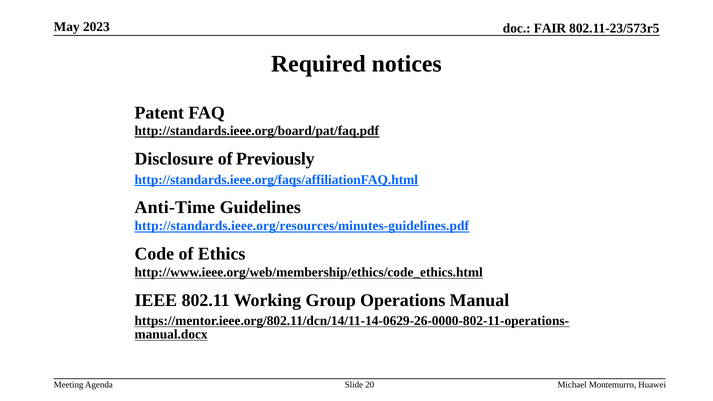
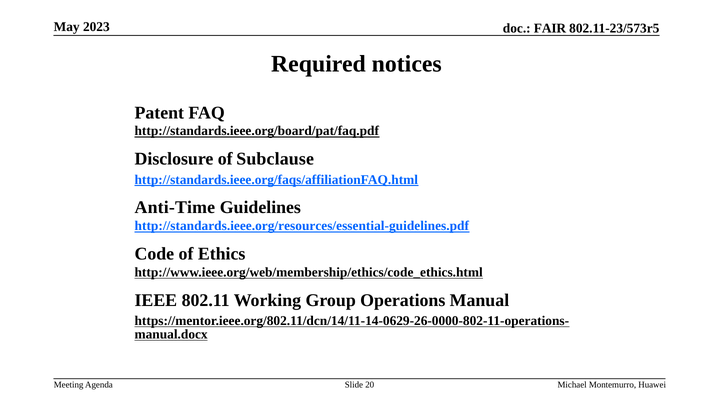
Previously: Previously -> Subclause (275, 159)
http://standards.ieee.org/resources/minutes-guidelines.pdf: http://standards.ieee.org/resources/minutes-guidelines.pdf -> http://standards.ieee.org/resources/essential-guidelines.pdf (302, 226)
